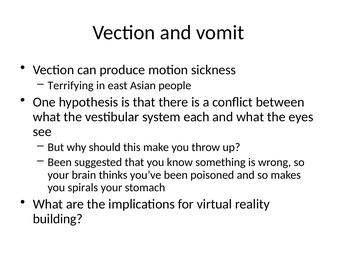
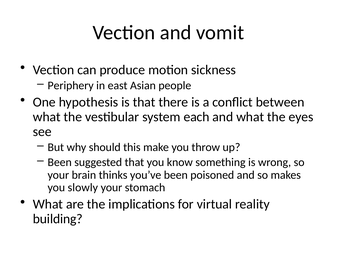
Terrifying: Terrifying -> Periphery (71, 86)
spirals: spirals -> slowly (83, 187)
